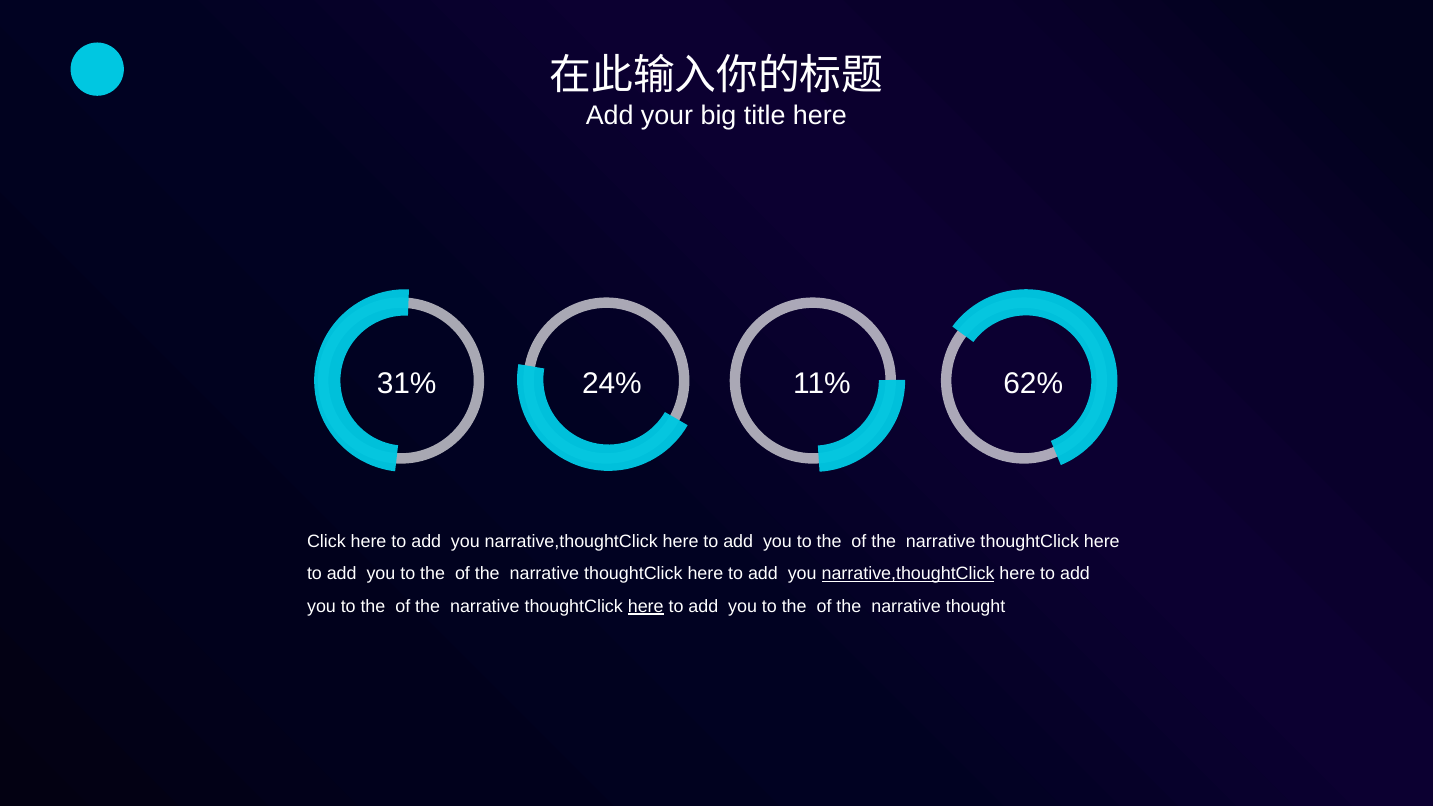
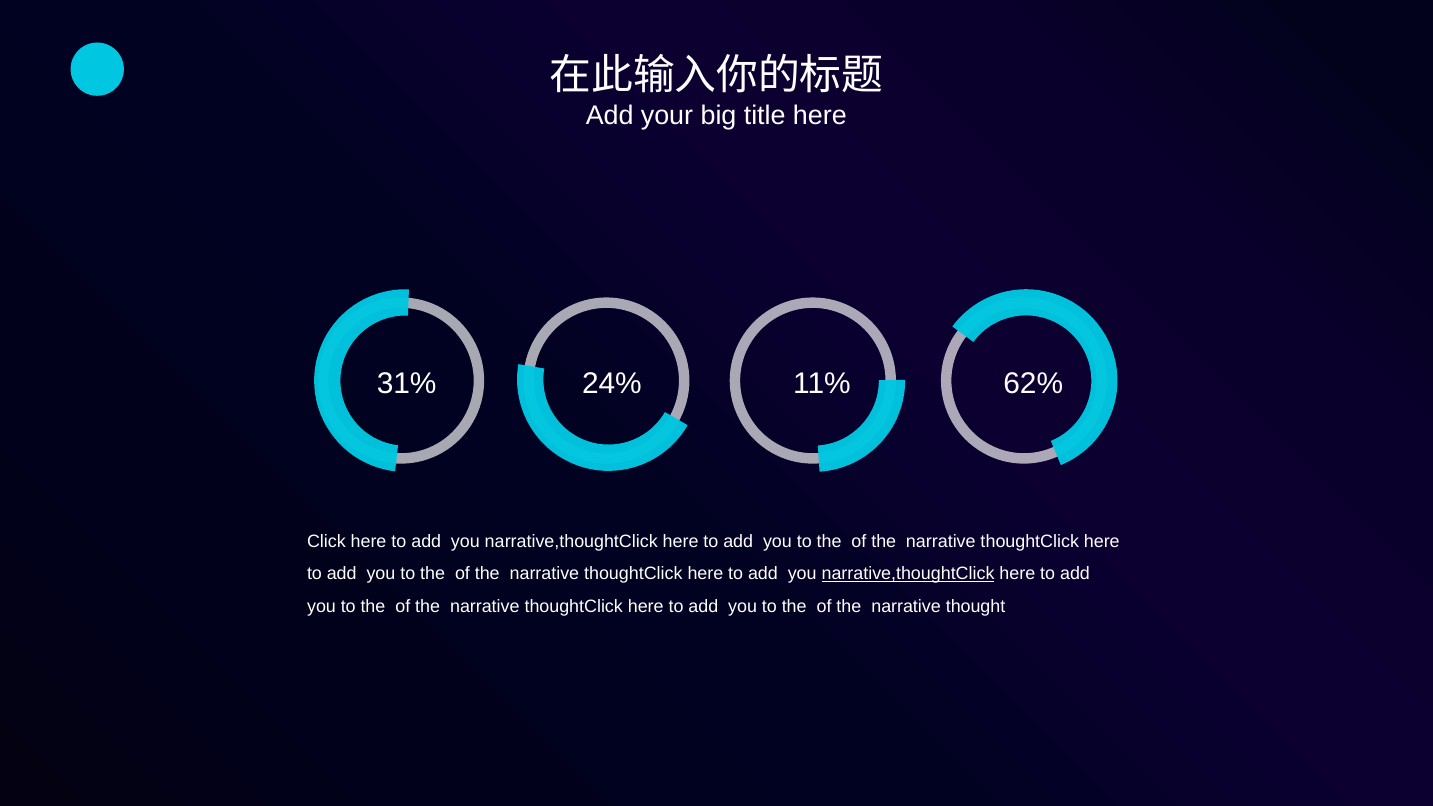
here underline: present -> none (646, 606)
